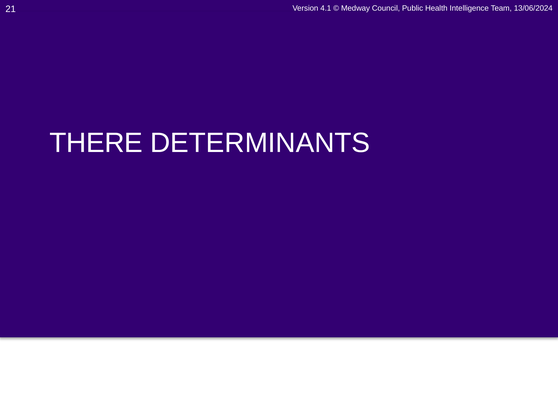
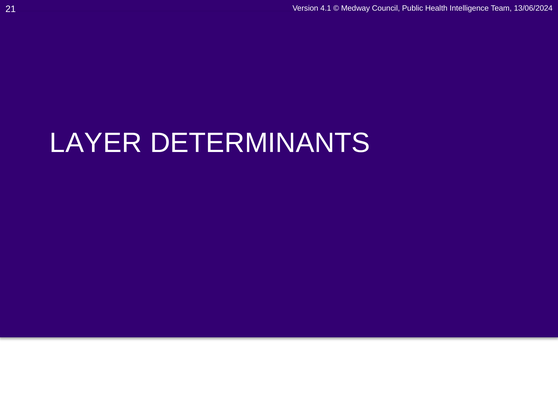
THERE: THERE -> LAYER (96, 143)
